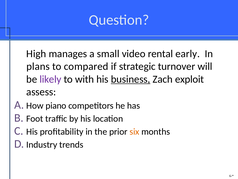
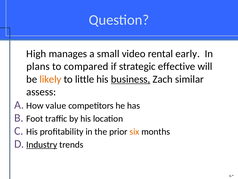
turnover: turnover -> effective (177, 66)
likely colour: purple -> orange (50, 79)
with: with -> little (85, 79)
exploit: exploit -> similar (189, 79)
piano: piano -> value (56, 105)
Industry underline: none -> present (42, 144)
